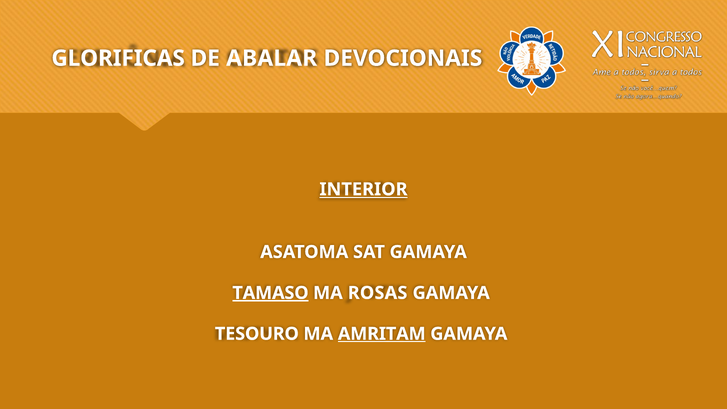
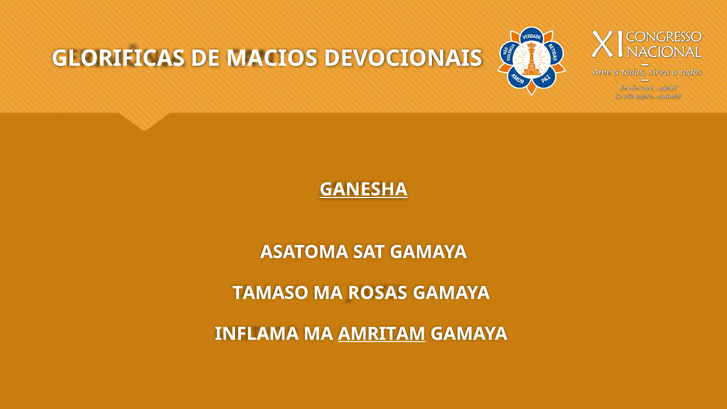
ABALAR: ABALAR -> MACIOS (272, 58)
INTERIOR: INTERIOR -> GANESHA (363, 189)
TAMASO underline: present -> none (270, 293)
TESOURO: TESOURO -> INFLAMA (257, 334)
